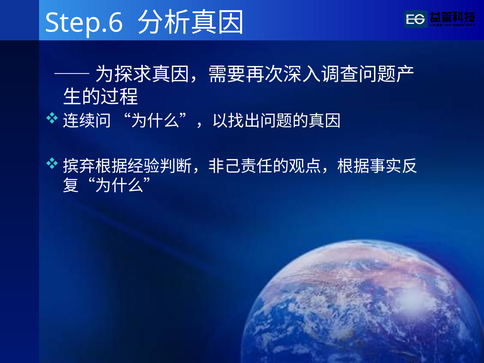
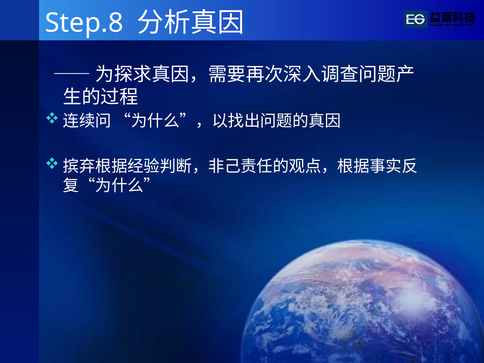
Step.6: Step.6 -> Step.8 (84, 23)
